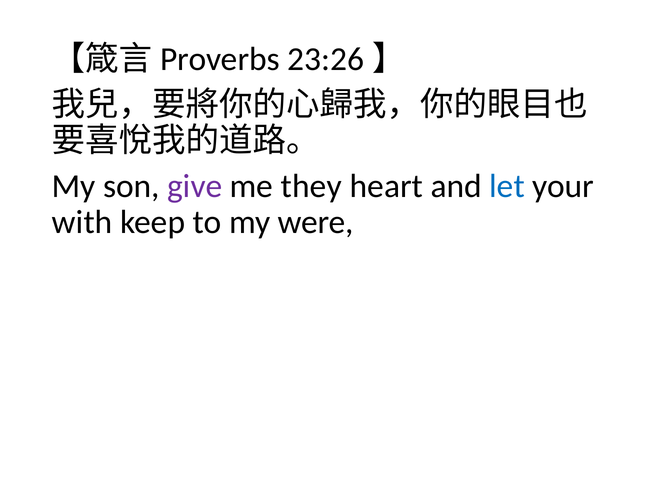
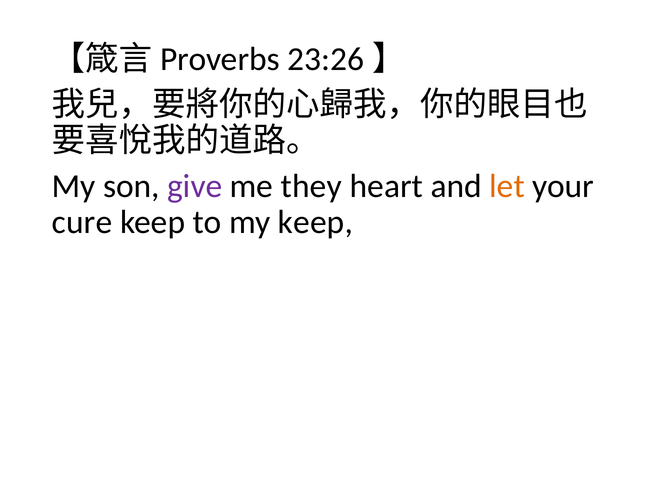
let colour: blue -> orange (507, 186)
with: with -> cure (82, 223)
my were: were -> keep (315, 223)
